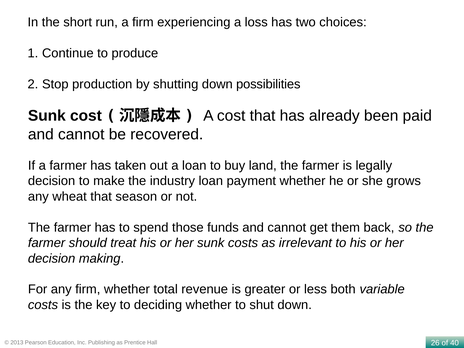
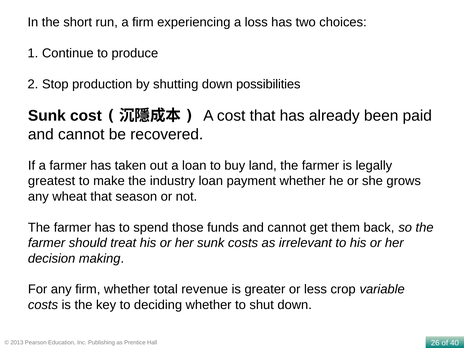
decision: decision -> greatest (52, 181)
both: both -> crop (343, 289)
